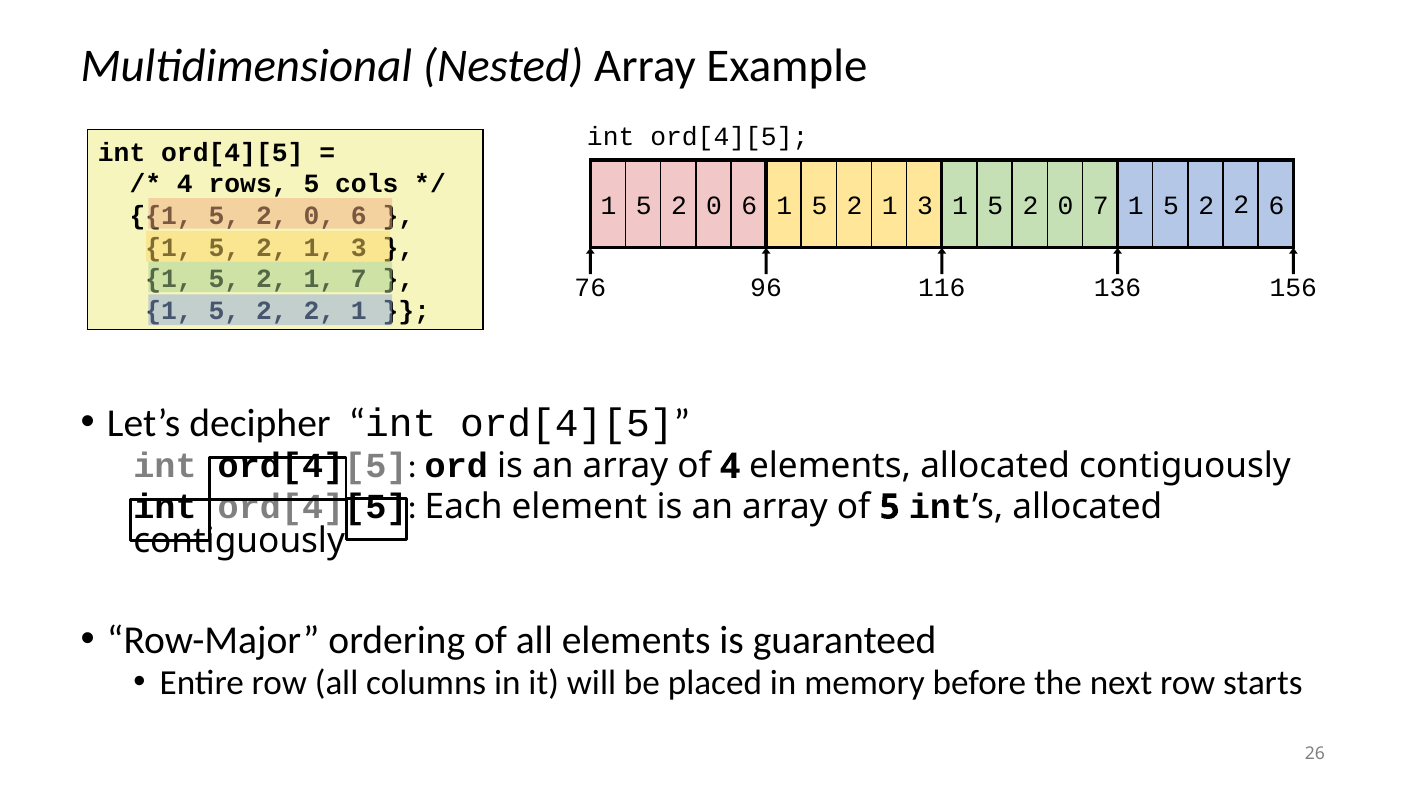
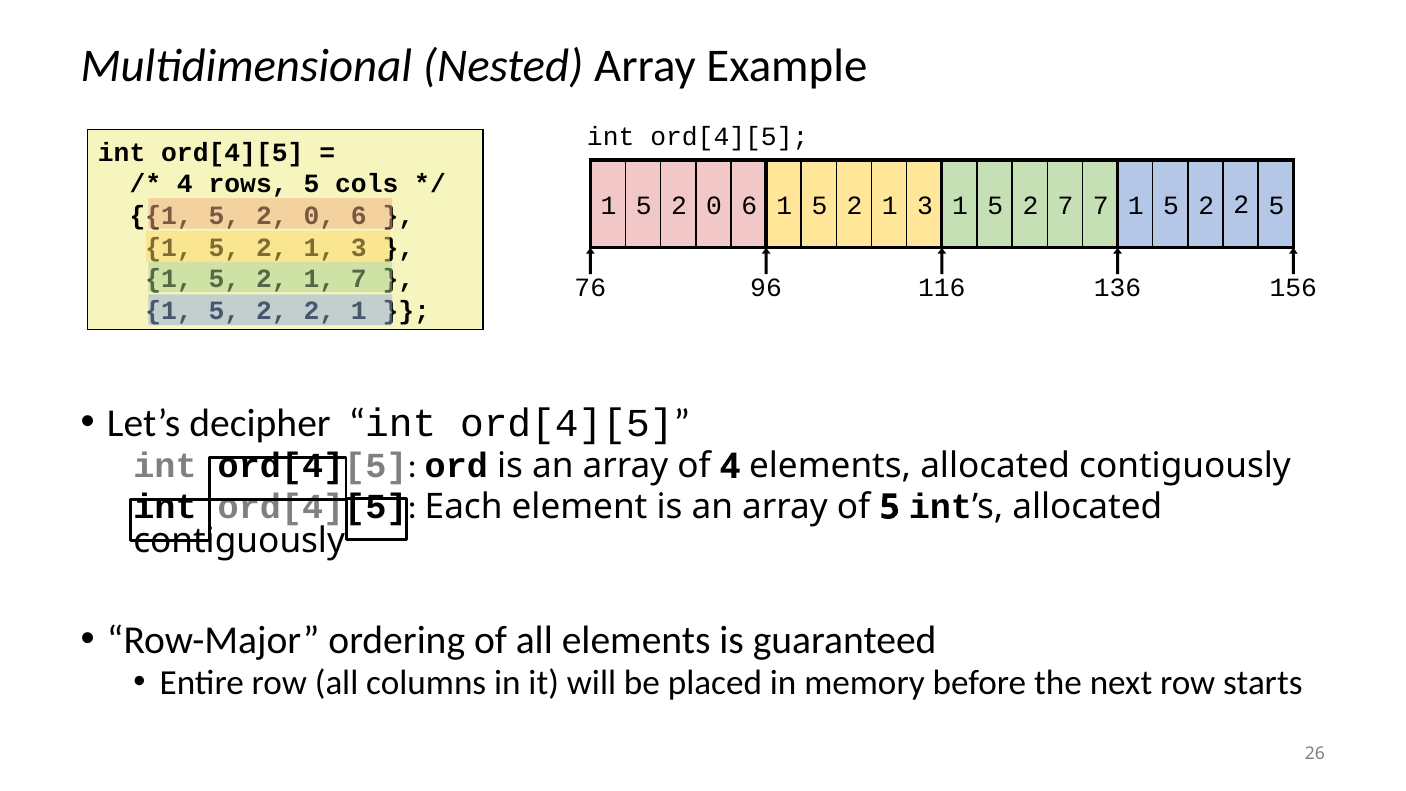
0: 0 -> 7 (1066, 206)
2 6: 6 -> 5 (1276, 206)
